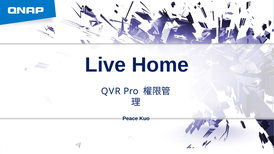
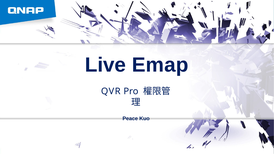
Home: Home -> Emap (160, 65)
